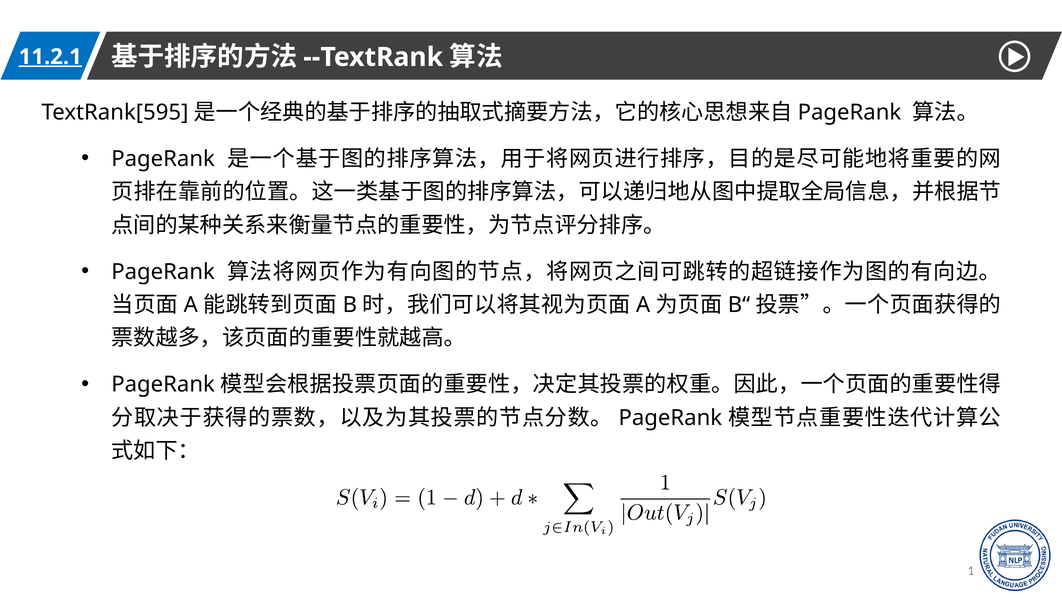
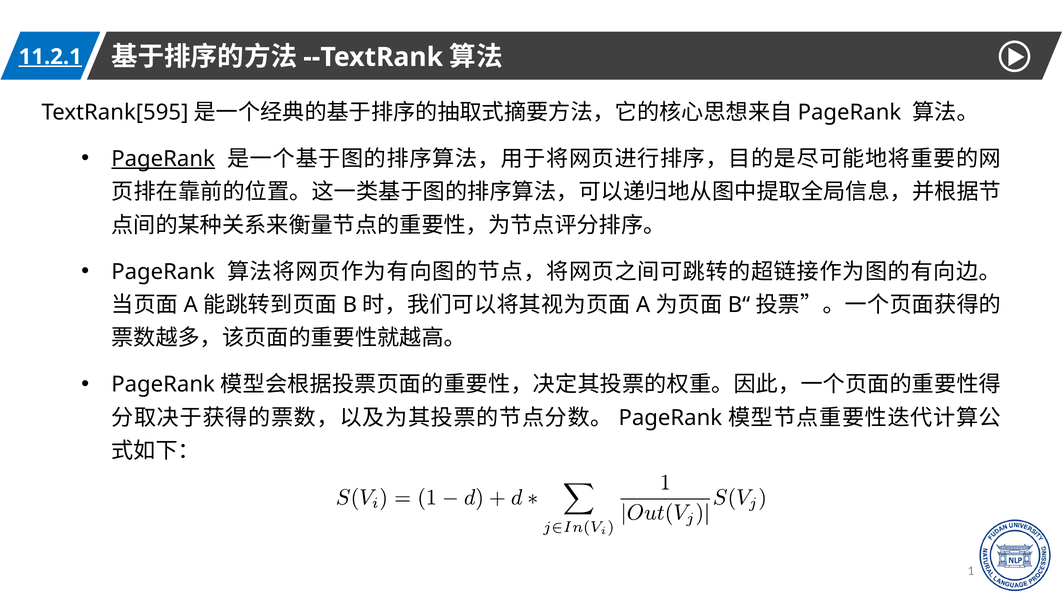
PageRank underline: none -> present (163, 159)
